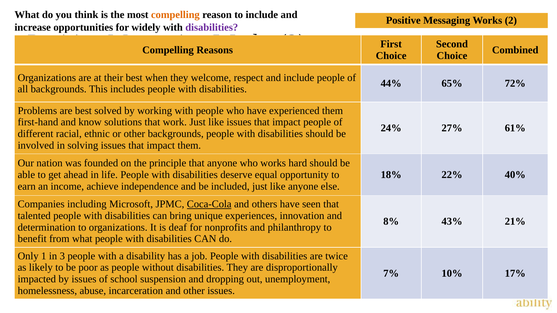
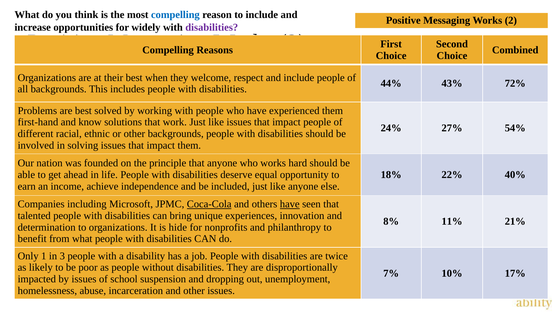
compelling colour: orange -> blue (175, 15)
65%: 65% -> 43% (452, 83)
61%: 61% -> 54% (515, 128)
have underline: none -> present (290, 204)
43%: 43% -> 11% (452, 222)
deaf: deaf -> hide (178, 227)
